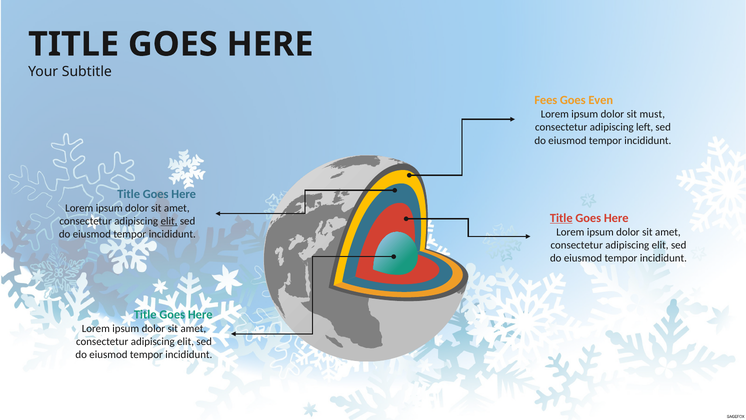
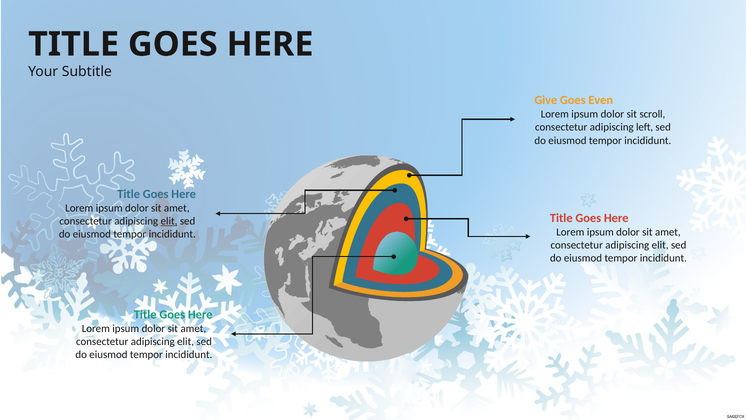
Fees: Fees -> Give (546, 100)
must: must -> scroll (652, 114)
Title underline: present -> none (561, 218)
